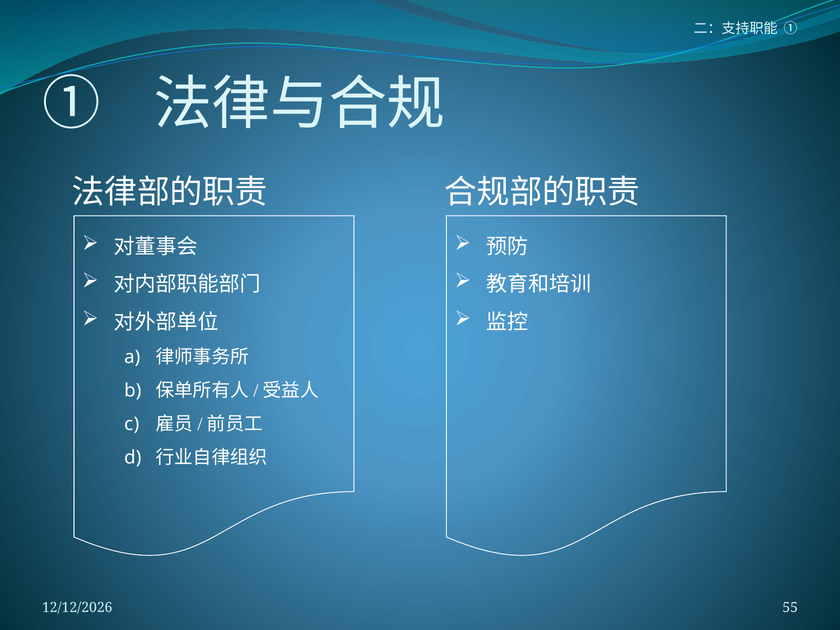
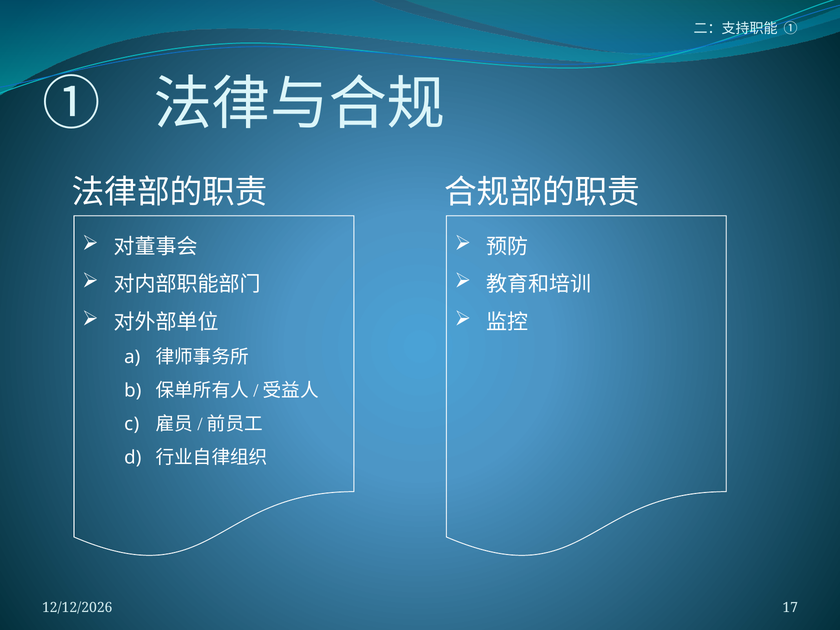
55: 55 -> 17 (790, 608)
